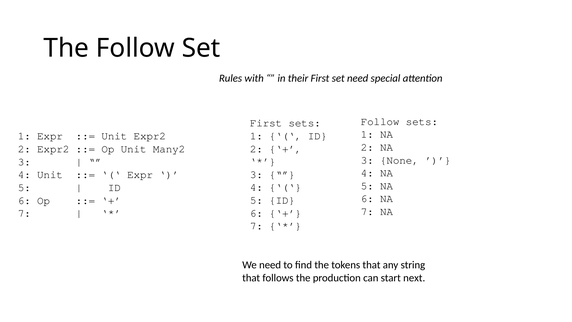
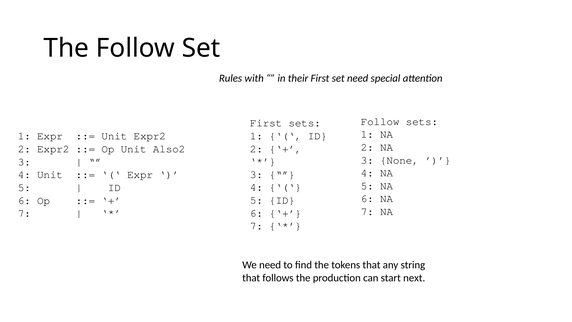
Many2: Many2 -> Also2 (169, 149)
